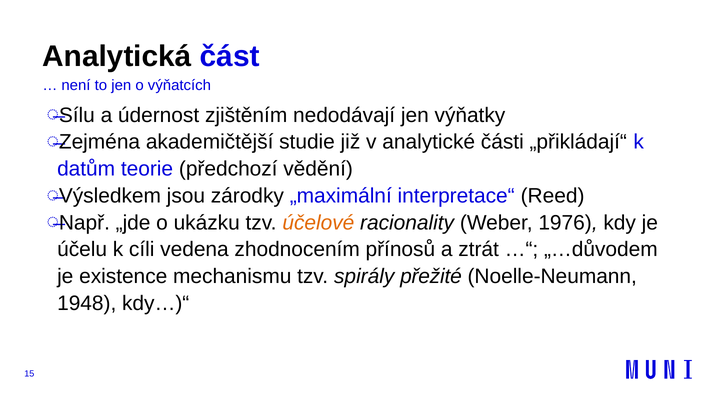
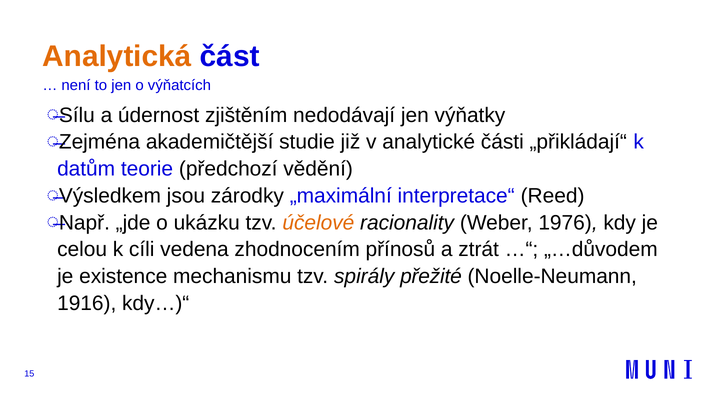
Analytická colour: black -> orange (117, 56)
účelu: účelu -> celou (82, 250)
1948: 1948 -> 1916 (87, 304)
